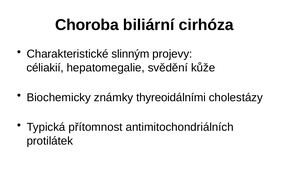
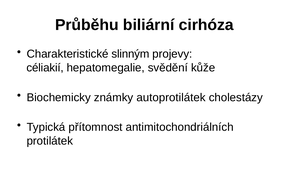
Choroba: Choroba -> Průběhu (87, 25)
thyreoidálními: thyreoidálními -> autoprotilátek (171, 97)
